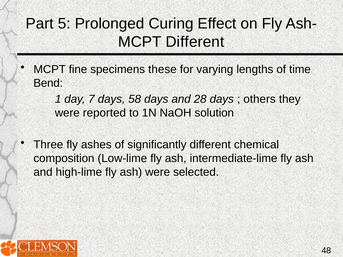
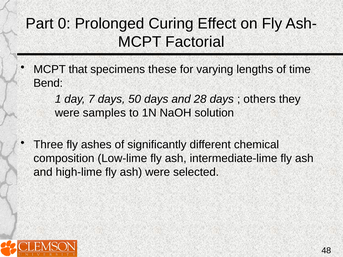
5: 5 -> 0 (64, 24)
MCPT Different: Different -> Factorial (195, 42)
fine: fine -> that (78, 69)
58: 58 -> 50 (135, 99)
reported: reported -> samples (104, 113)
